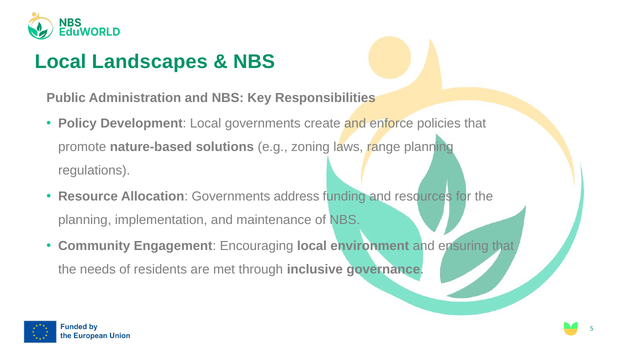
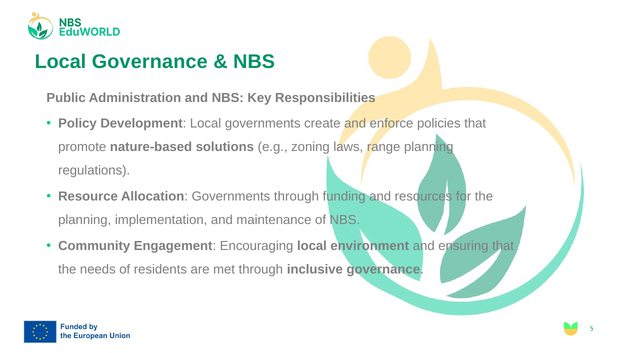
Local Landscapes: Landscapes -> Governance (150, 62)
Governments address: address -> through (296, 197)
